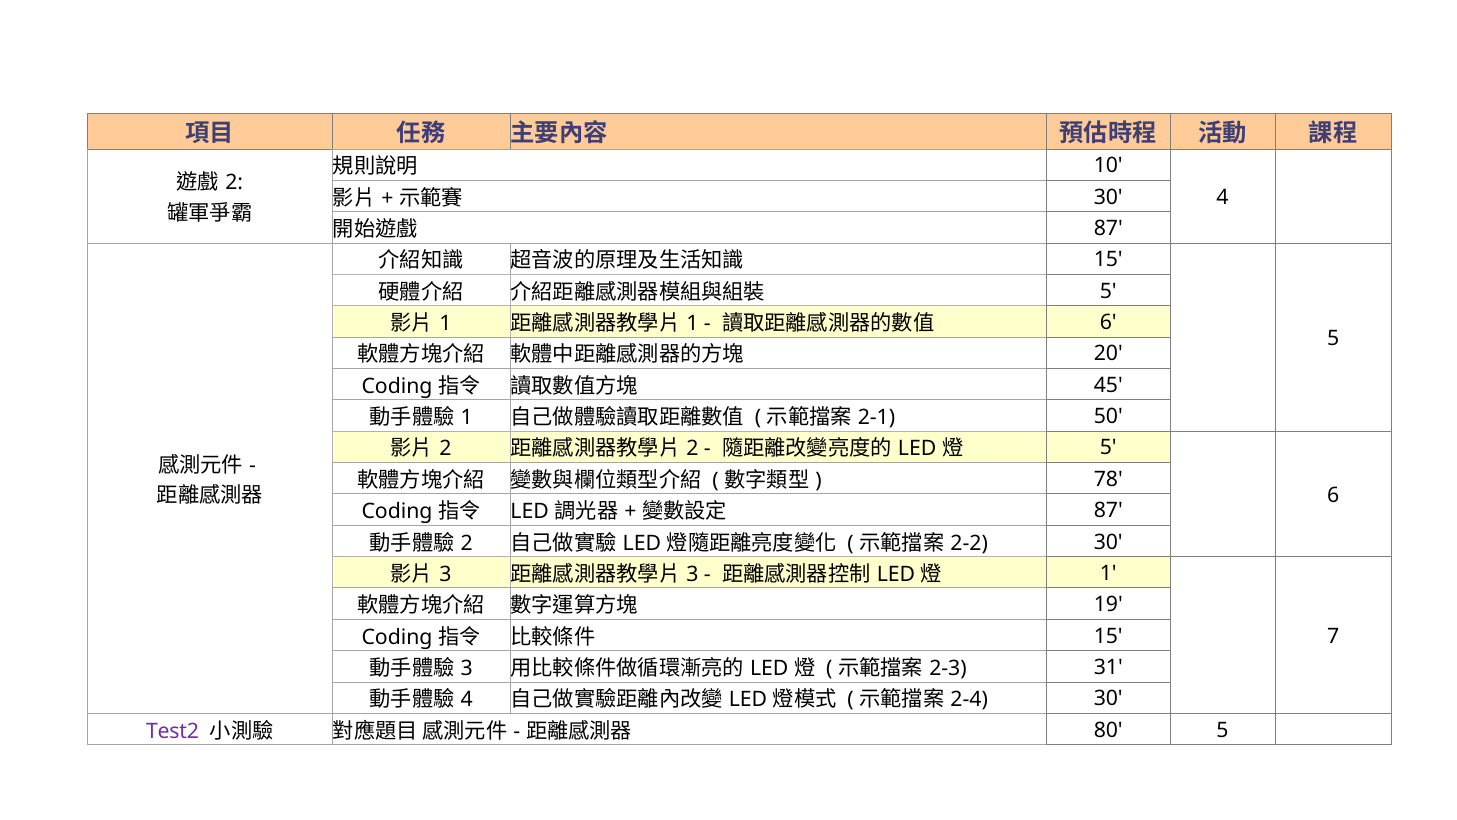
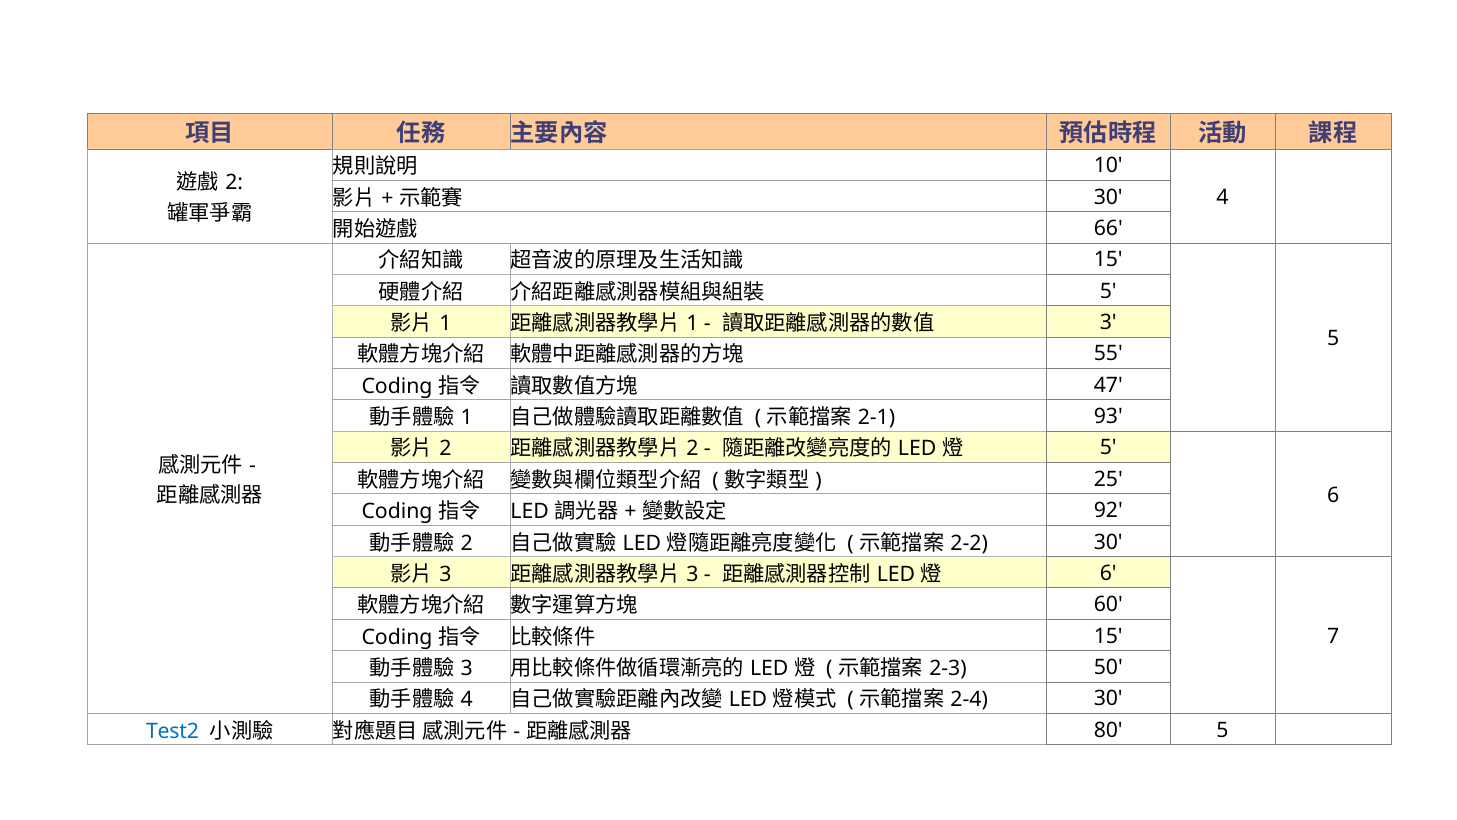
87: 87 -> 66 (1108, 228)
6: 6 -> 3 (1108, 322)
20: 20 -> 55 (1108, 354)
45: 45 -> 47 (1108, 385)
50: 50 -> 93 (1108, 416)
78: 78 -> 25 (1108, 479)
87: 87 -> 92 (1108, 510)
1: 1 -> 6 (1108, 573)
19: 19 -> 60 (1108, 604)
31: 31 -> 50 (1108, 667)
Test2 colour: purple -> blue (173, 731)
